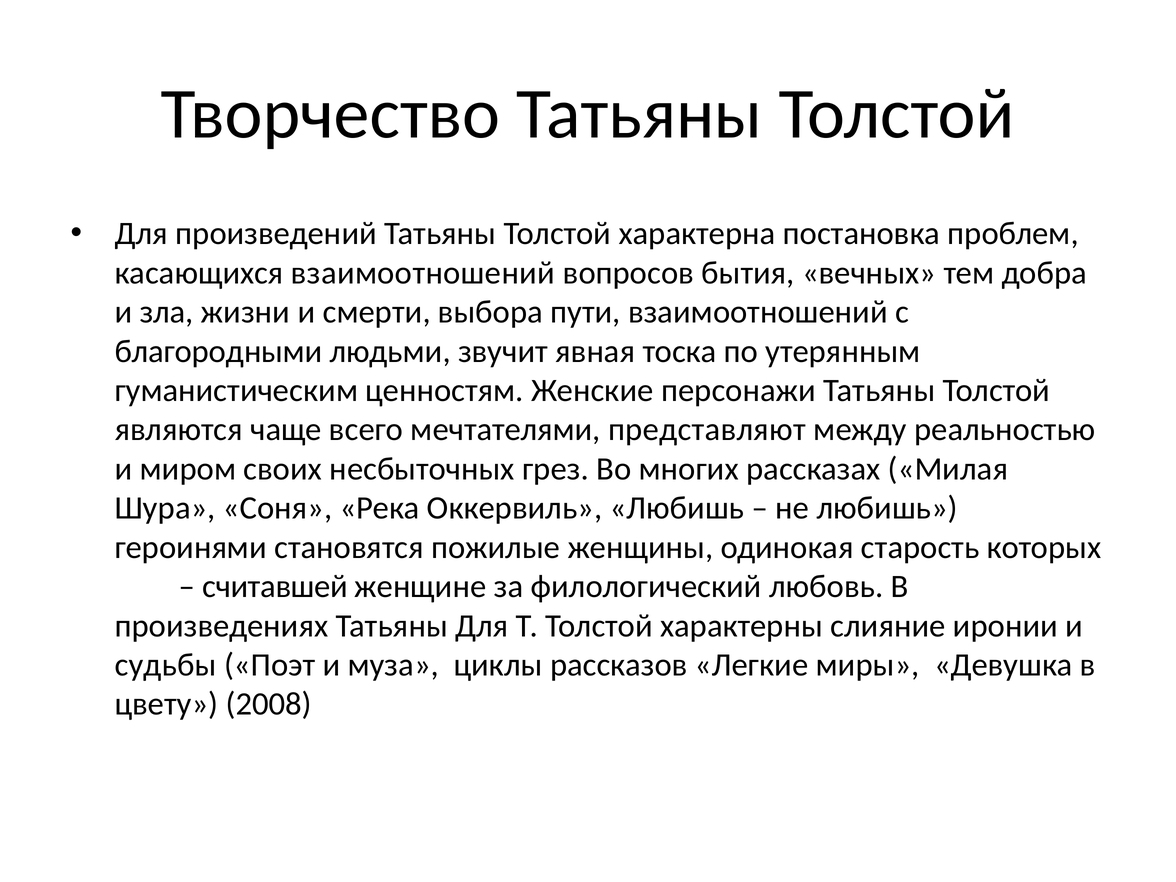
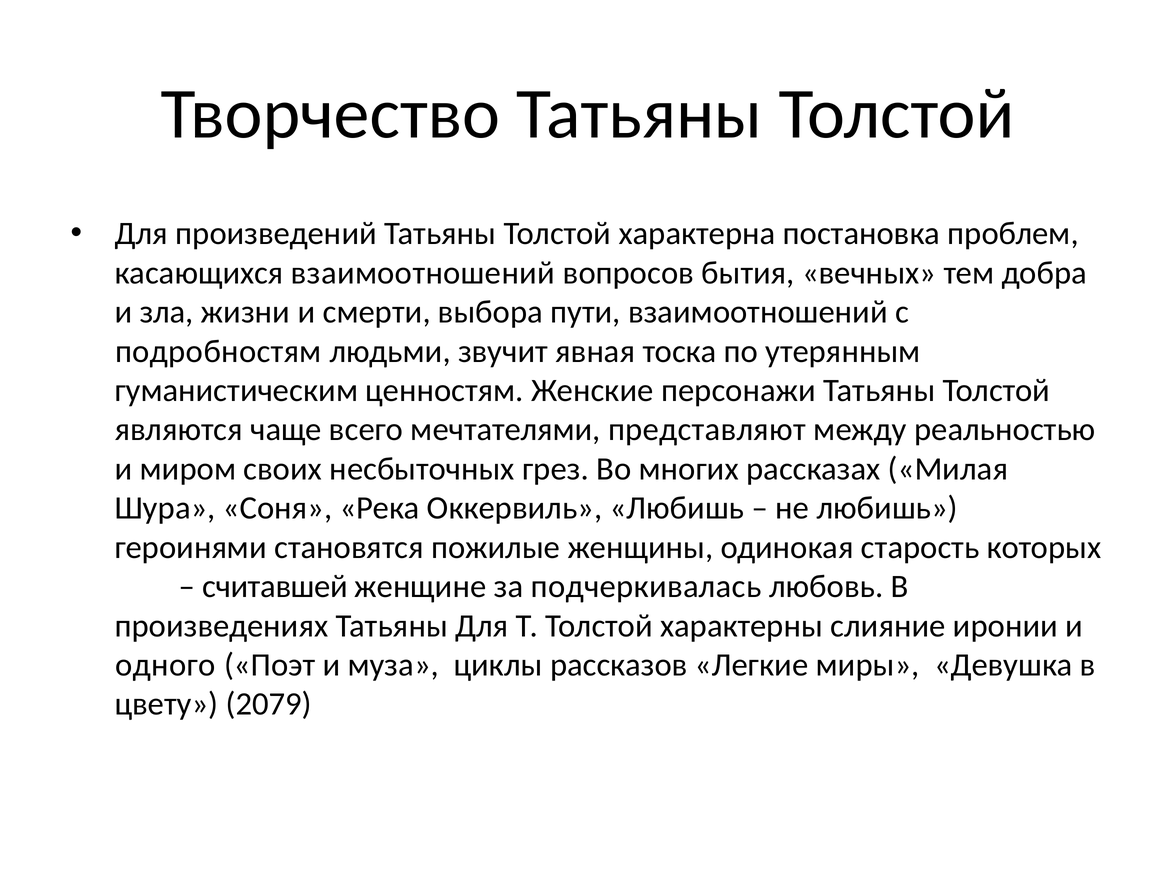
благородными: благородными -> подробностям (218, 351)
филологический: филологический -> подчеркивалась (646, 587)
судьбы: судьбы -> одного (165, 665)
2008: 2008 -> 2079 (269, 704)
